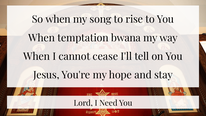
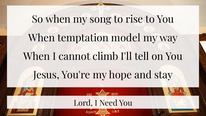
bwana: bwana -> model (126, 38)
cease: cease -> climb (105, 56)
